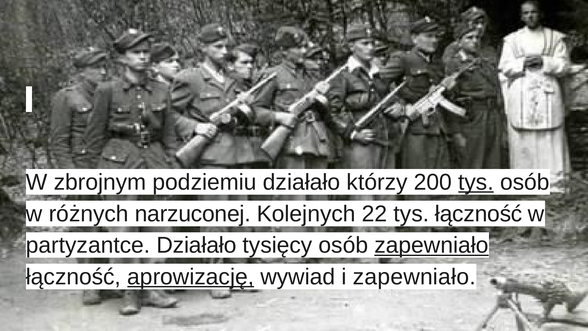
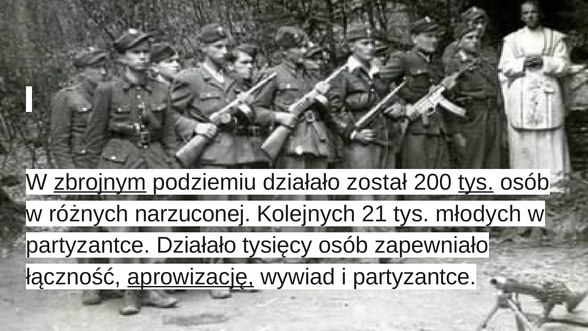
zbrojnym underline: none -> present (100, 182)
którzy: którzy -> został (377, 182)
22: 22 -> 21 (375, 214)
tys łączność: łączność -> młodych (478, 214)
zapewniało underline: present -> none (432, 245)
i zapewniało: zapewniało -> partyzantce (415, 277)
